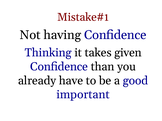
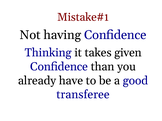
important: important -> transferee (83, 95)
